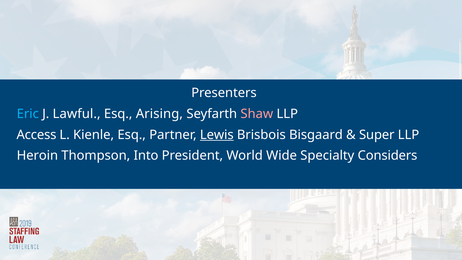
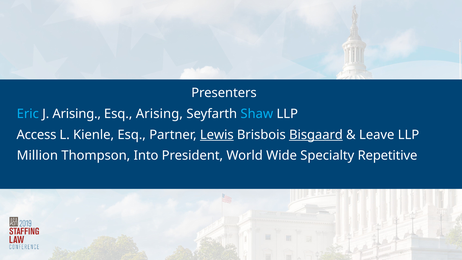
J Lawful: Lawful -> Arising (77, 114)
Shaw colour: pink -> light blue (257, 114)
Bisgaard underline: none -> present (316, 135)
Super: Super -> Leave (377, 135)
Heroin: Heroin -> Million (37, 156)
Considers: Considers -> Repetitive (388, 156)
